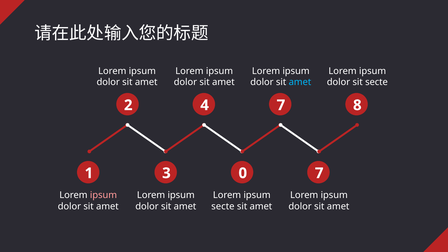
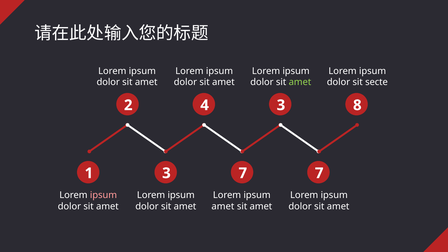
amet colour: light blue -> light green (300, 82)
4 7: 7 -> 3 (281, 105)
3 0: 0 -> 7 (243, 173)
secte: secte -> amet (223, 206)
